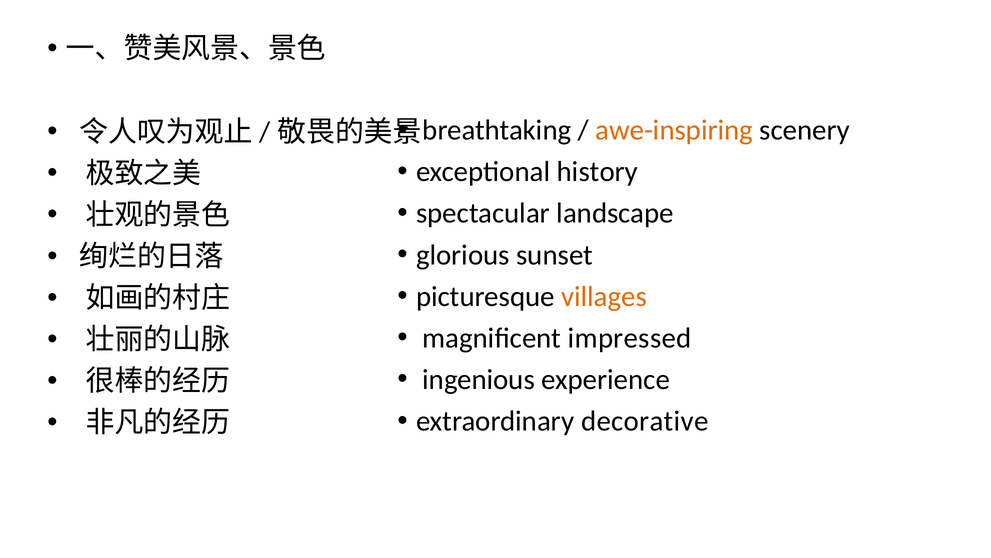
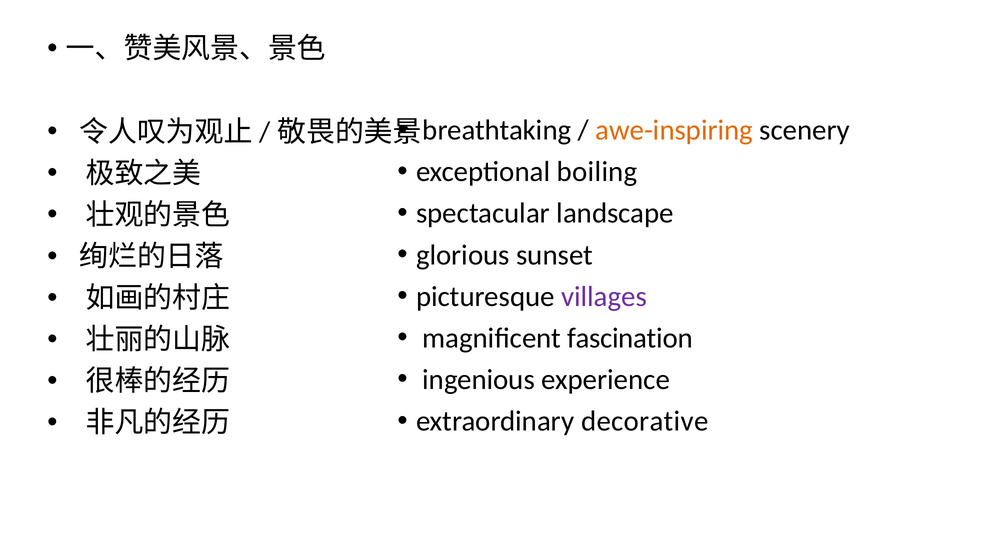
history: history -> boiling (597, 172)
villages colour: orange -> purple (604, 296)
impressed: impressed -> fascination (630, 338)
